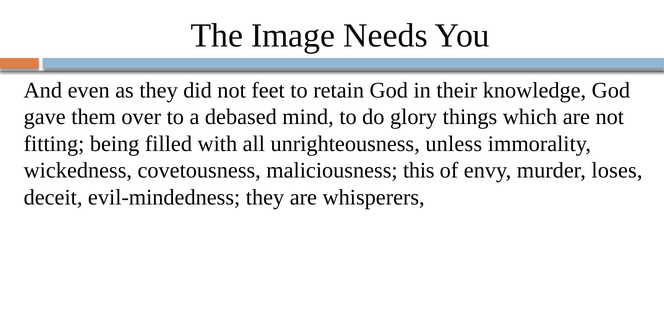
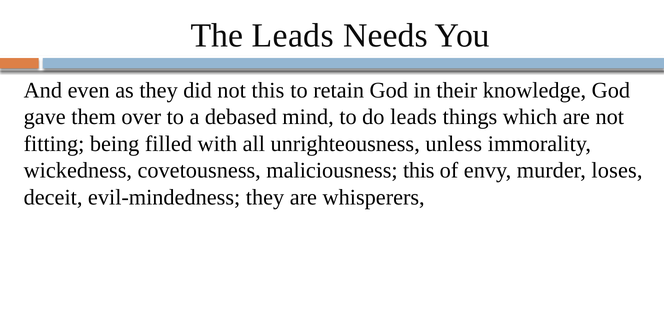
The Image: Image -> Leads (293, 36)
not feet: feet -> this (268, 90)
do glory: glory -> leads (413, 117)
